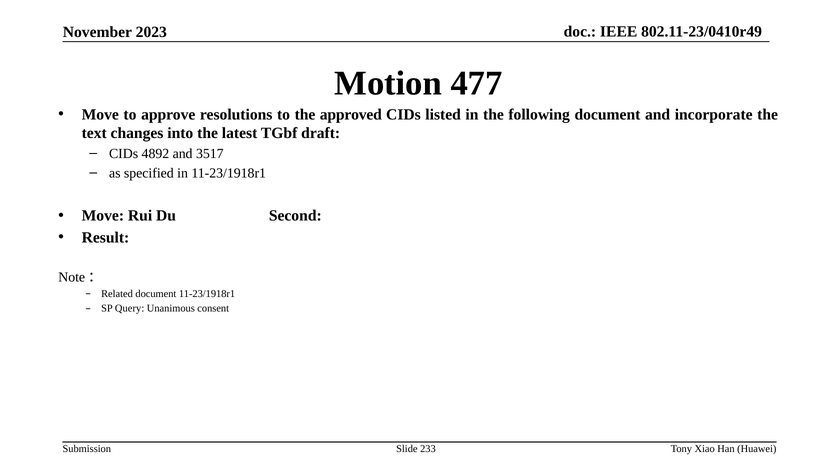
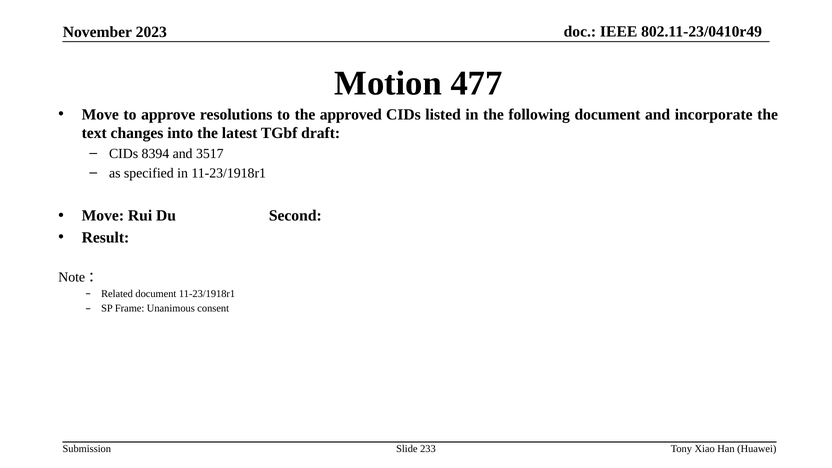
4892: 4892 -> 8394 (155, 154)
Query: Query -> Frame (130, 308)
